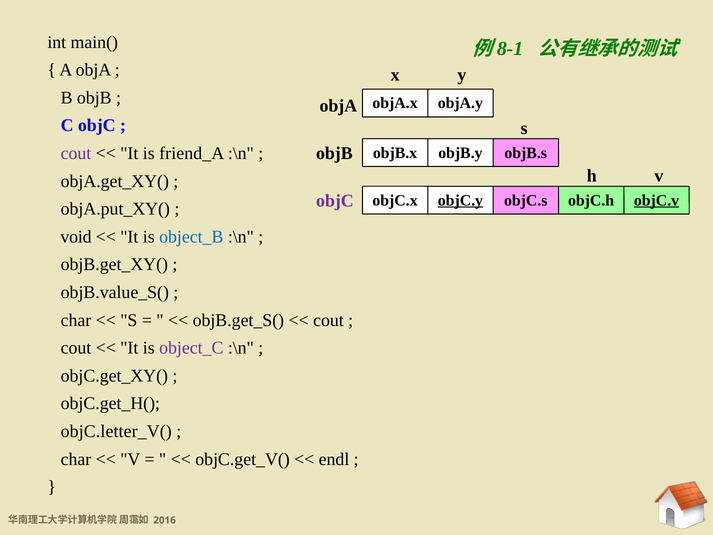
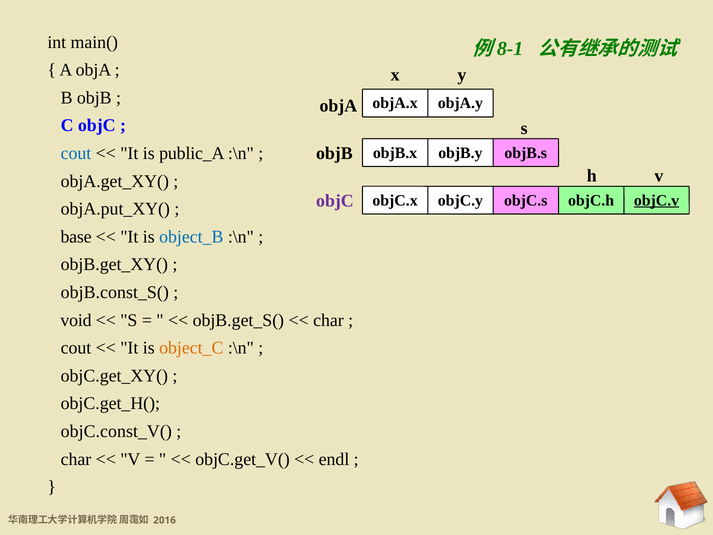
cout colour: purple -> blue (76, 153)
friend_A: friend_A -> public_A (192, 153)
objC.y underline: present -> none (460, 200)
void: void -> base (76, 237)
objB.value_S(: objB.value_S( -> objB.const_S( (115, 292)
char: char -> void (76, 320)
cout: cout -> char (328, 320)
object_C colour: purple -> orange (191, 348)
objC.letter_V(: objC.letter_V( -> objC.const_V( (116, 431)
